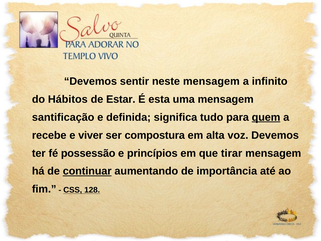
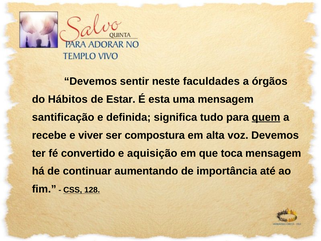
neste mensagem: mensagem -> faculdades (211, 81)
infinito: infinito -> órgãos (270, 81)
possessão: possessão -> convertido (88, 153)
princípios: princípios -> aquisição (152, 153)
tirar: tirar -> toca (232, 153)
continuar underline: present -> none (87, 171)
